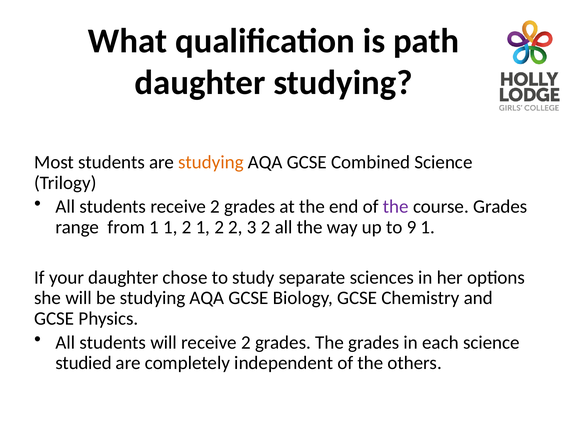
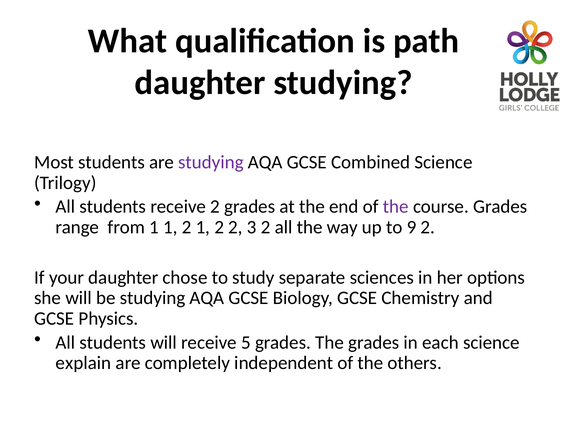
studying colour: orange -> purple (211, 162)
9 1: 1 -> 2 (428, 227)
will receive 2: 2 -> 5 (246, 342)
studied: studied -> explain (83, 363)
